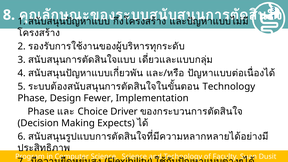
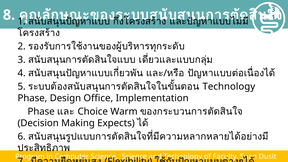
Fewer: Fewer -> Office (98, 98)
Driver: Driver -> Warm (124, 112)
